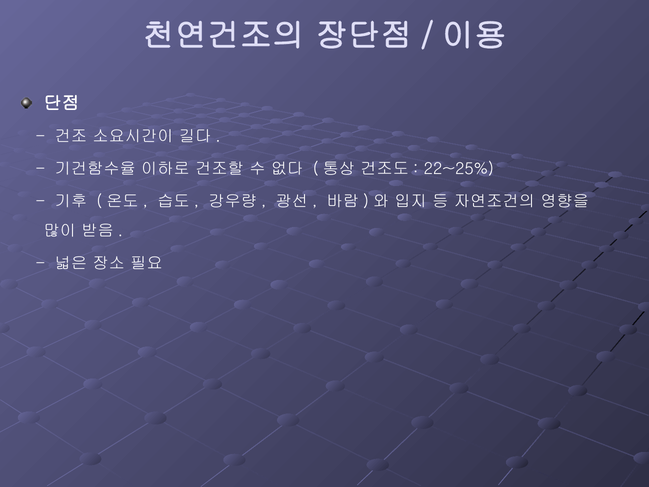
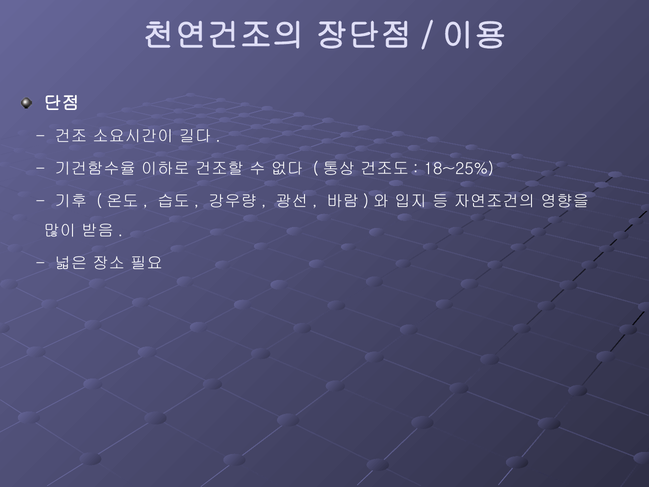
22~25%: 22~25% -> 18~25% (459, 169)
